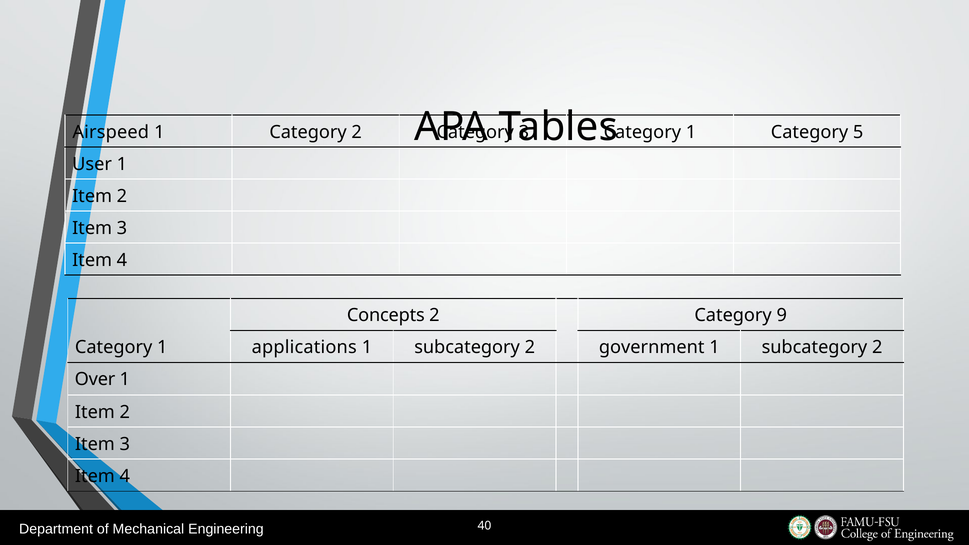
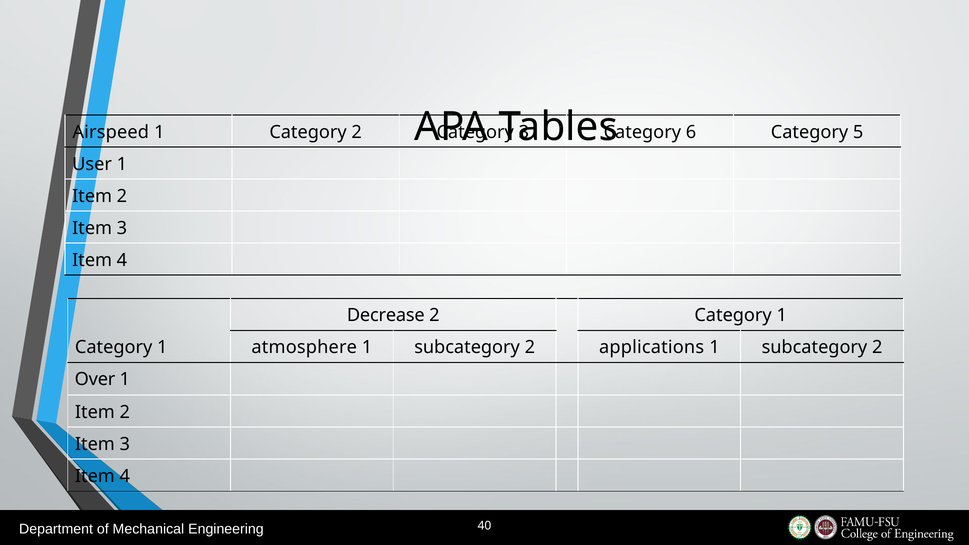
1: 1 -> 6 (691, 132)
Concepts: Concepts -> Decrease (386, 315)
2 Category 9: 9 -> 1 (782, 315)
applications: applications -> atmosphere (304, 347)
government: government -> applications (652, 347)
